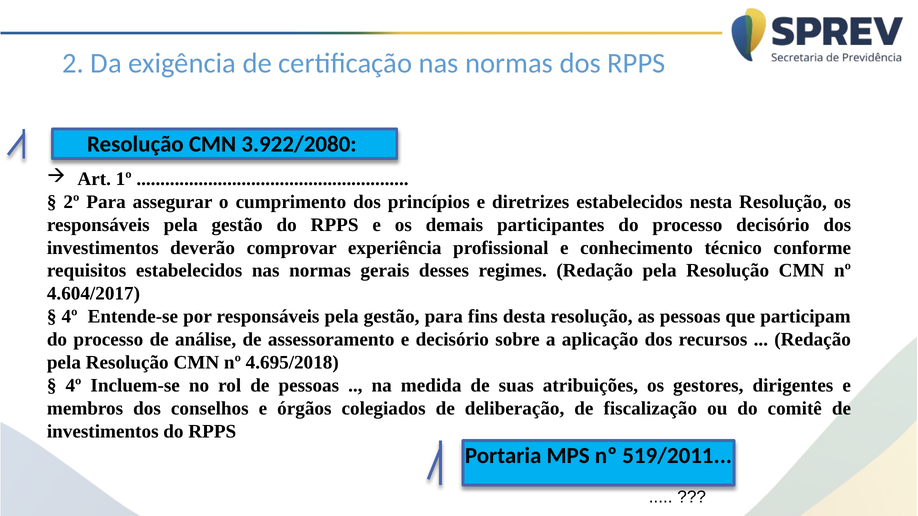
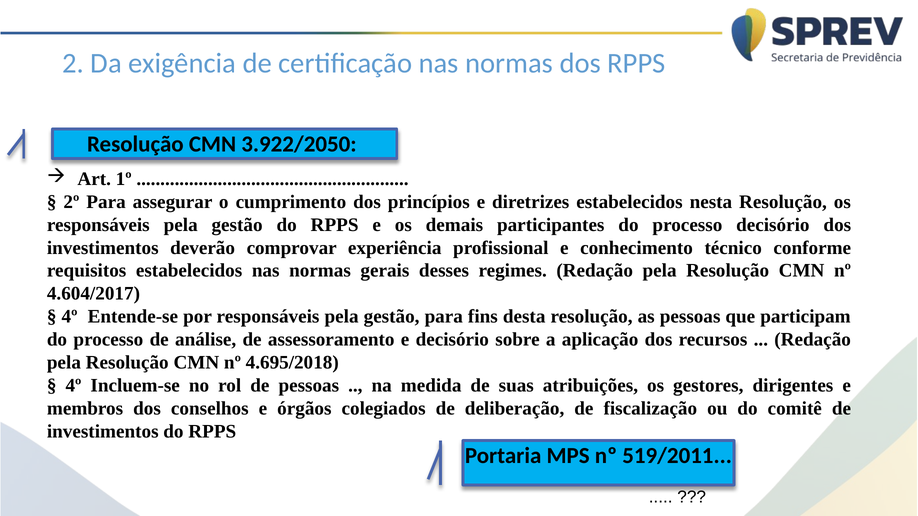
3.922/2080: 3.922/2080 -> 3.922/2050 (299, 144)
